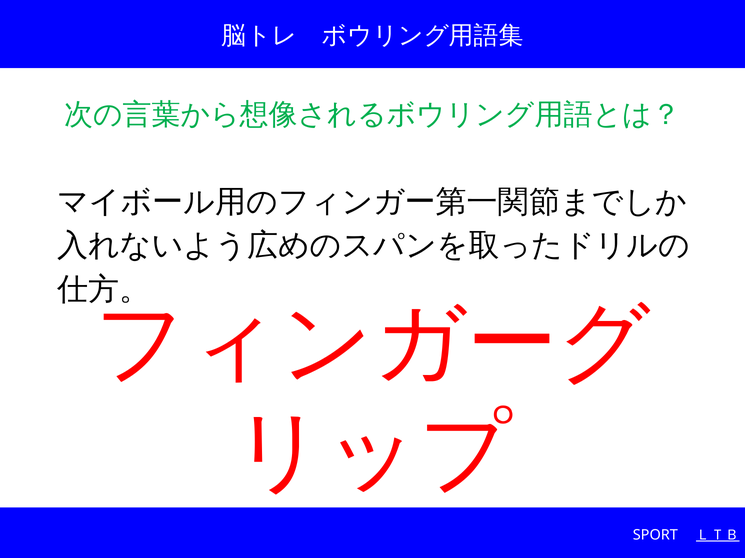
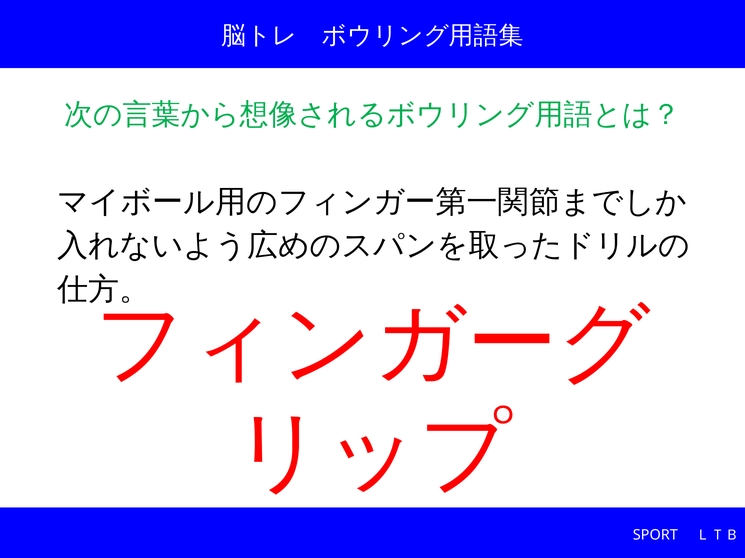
ＬＴＢ underline: present -> none (718, 536)
